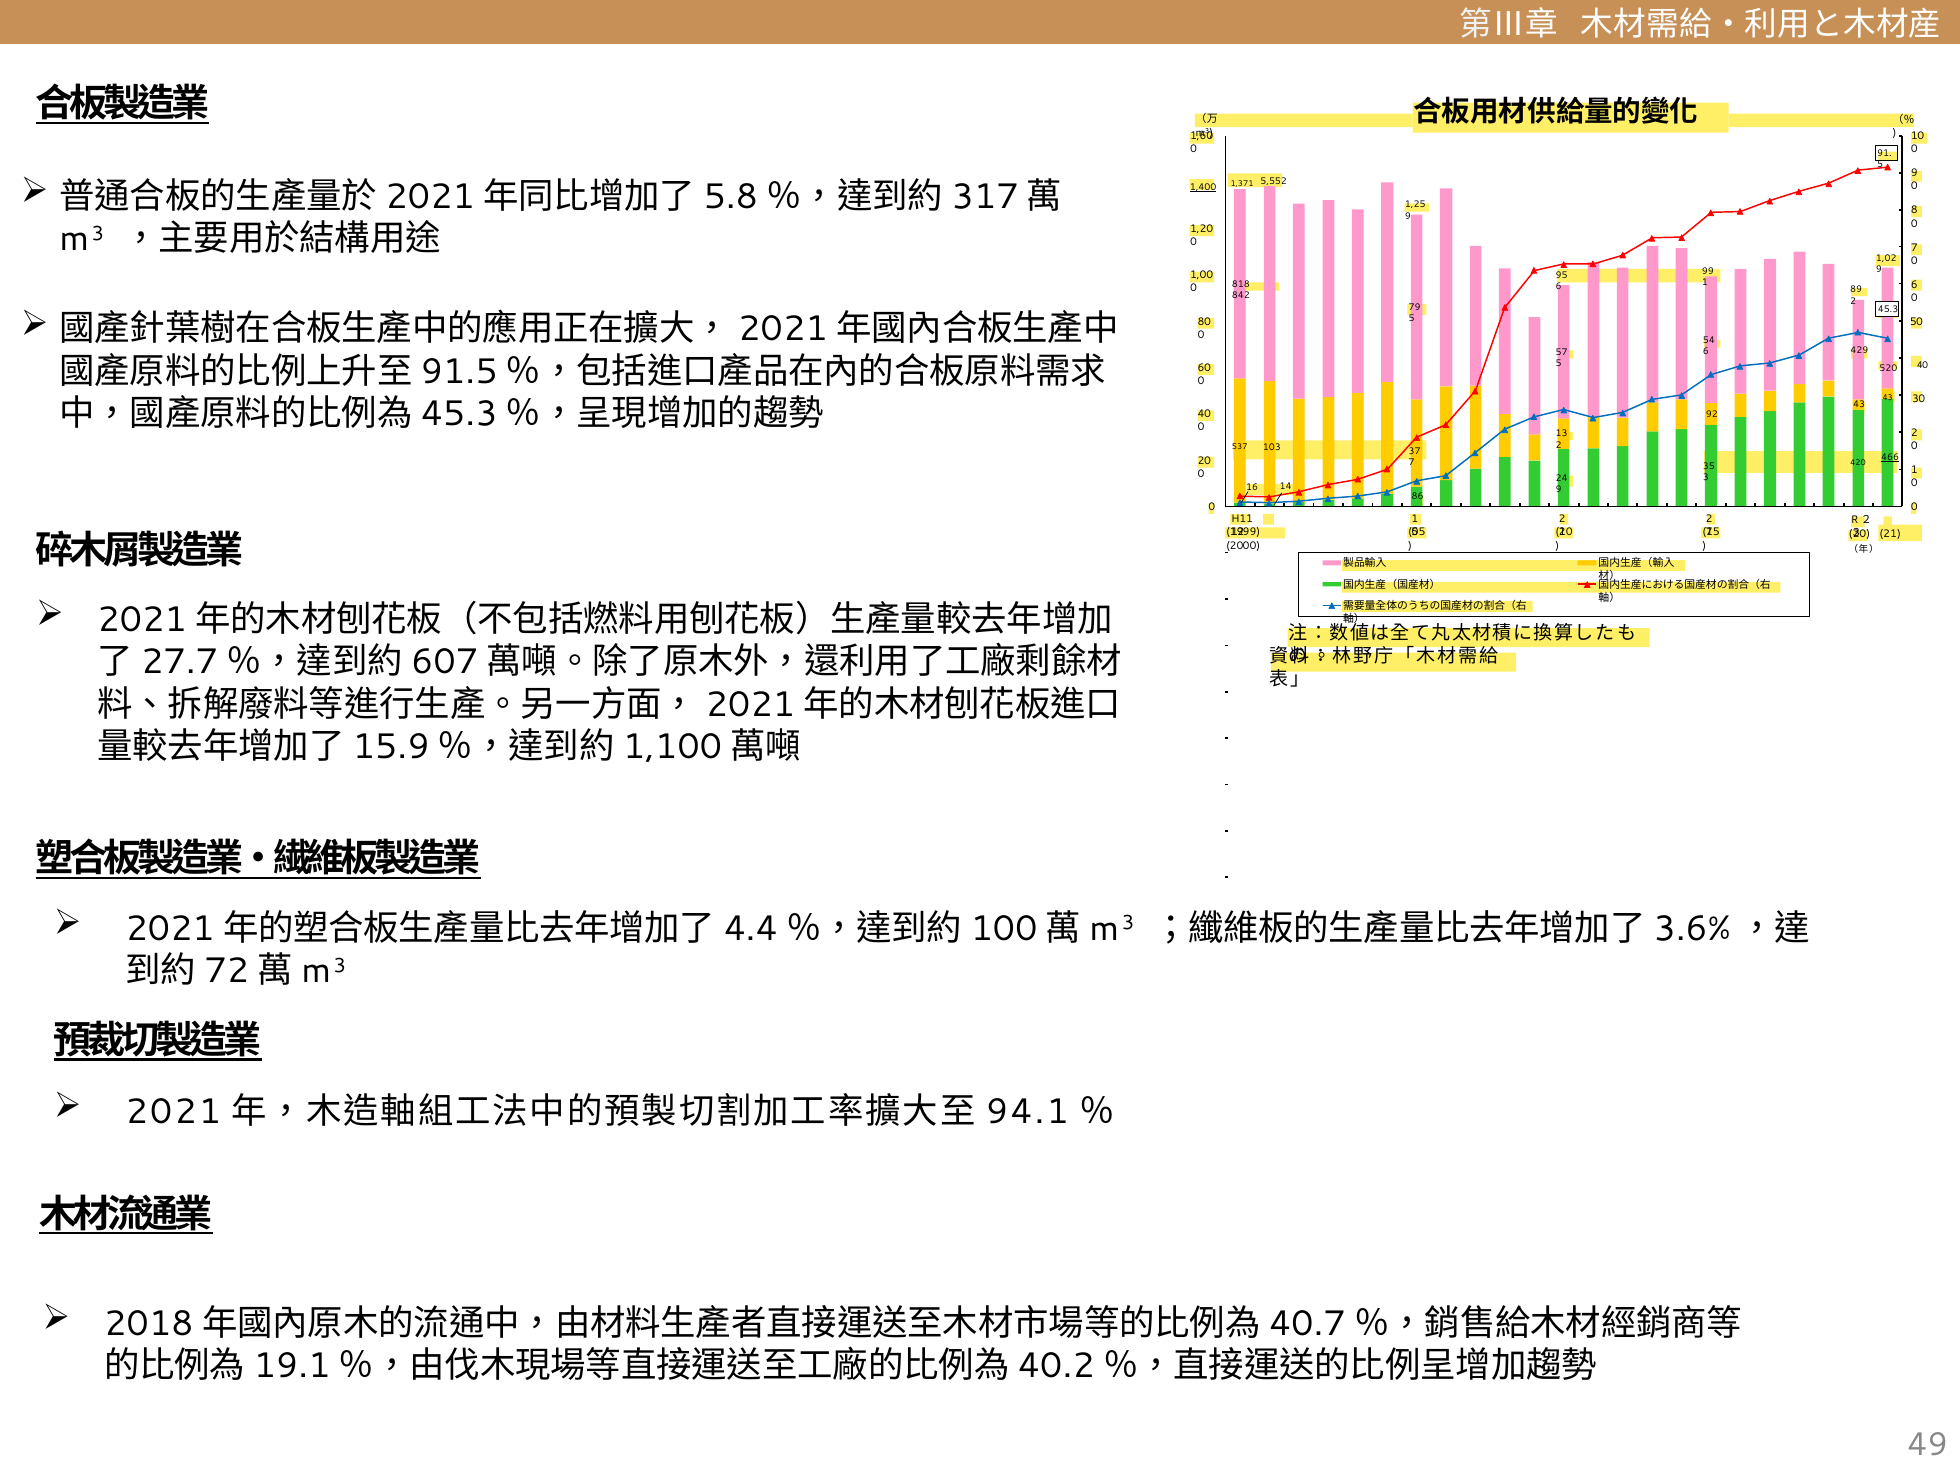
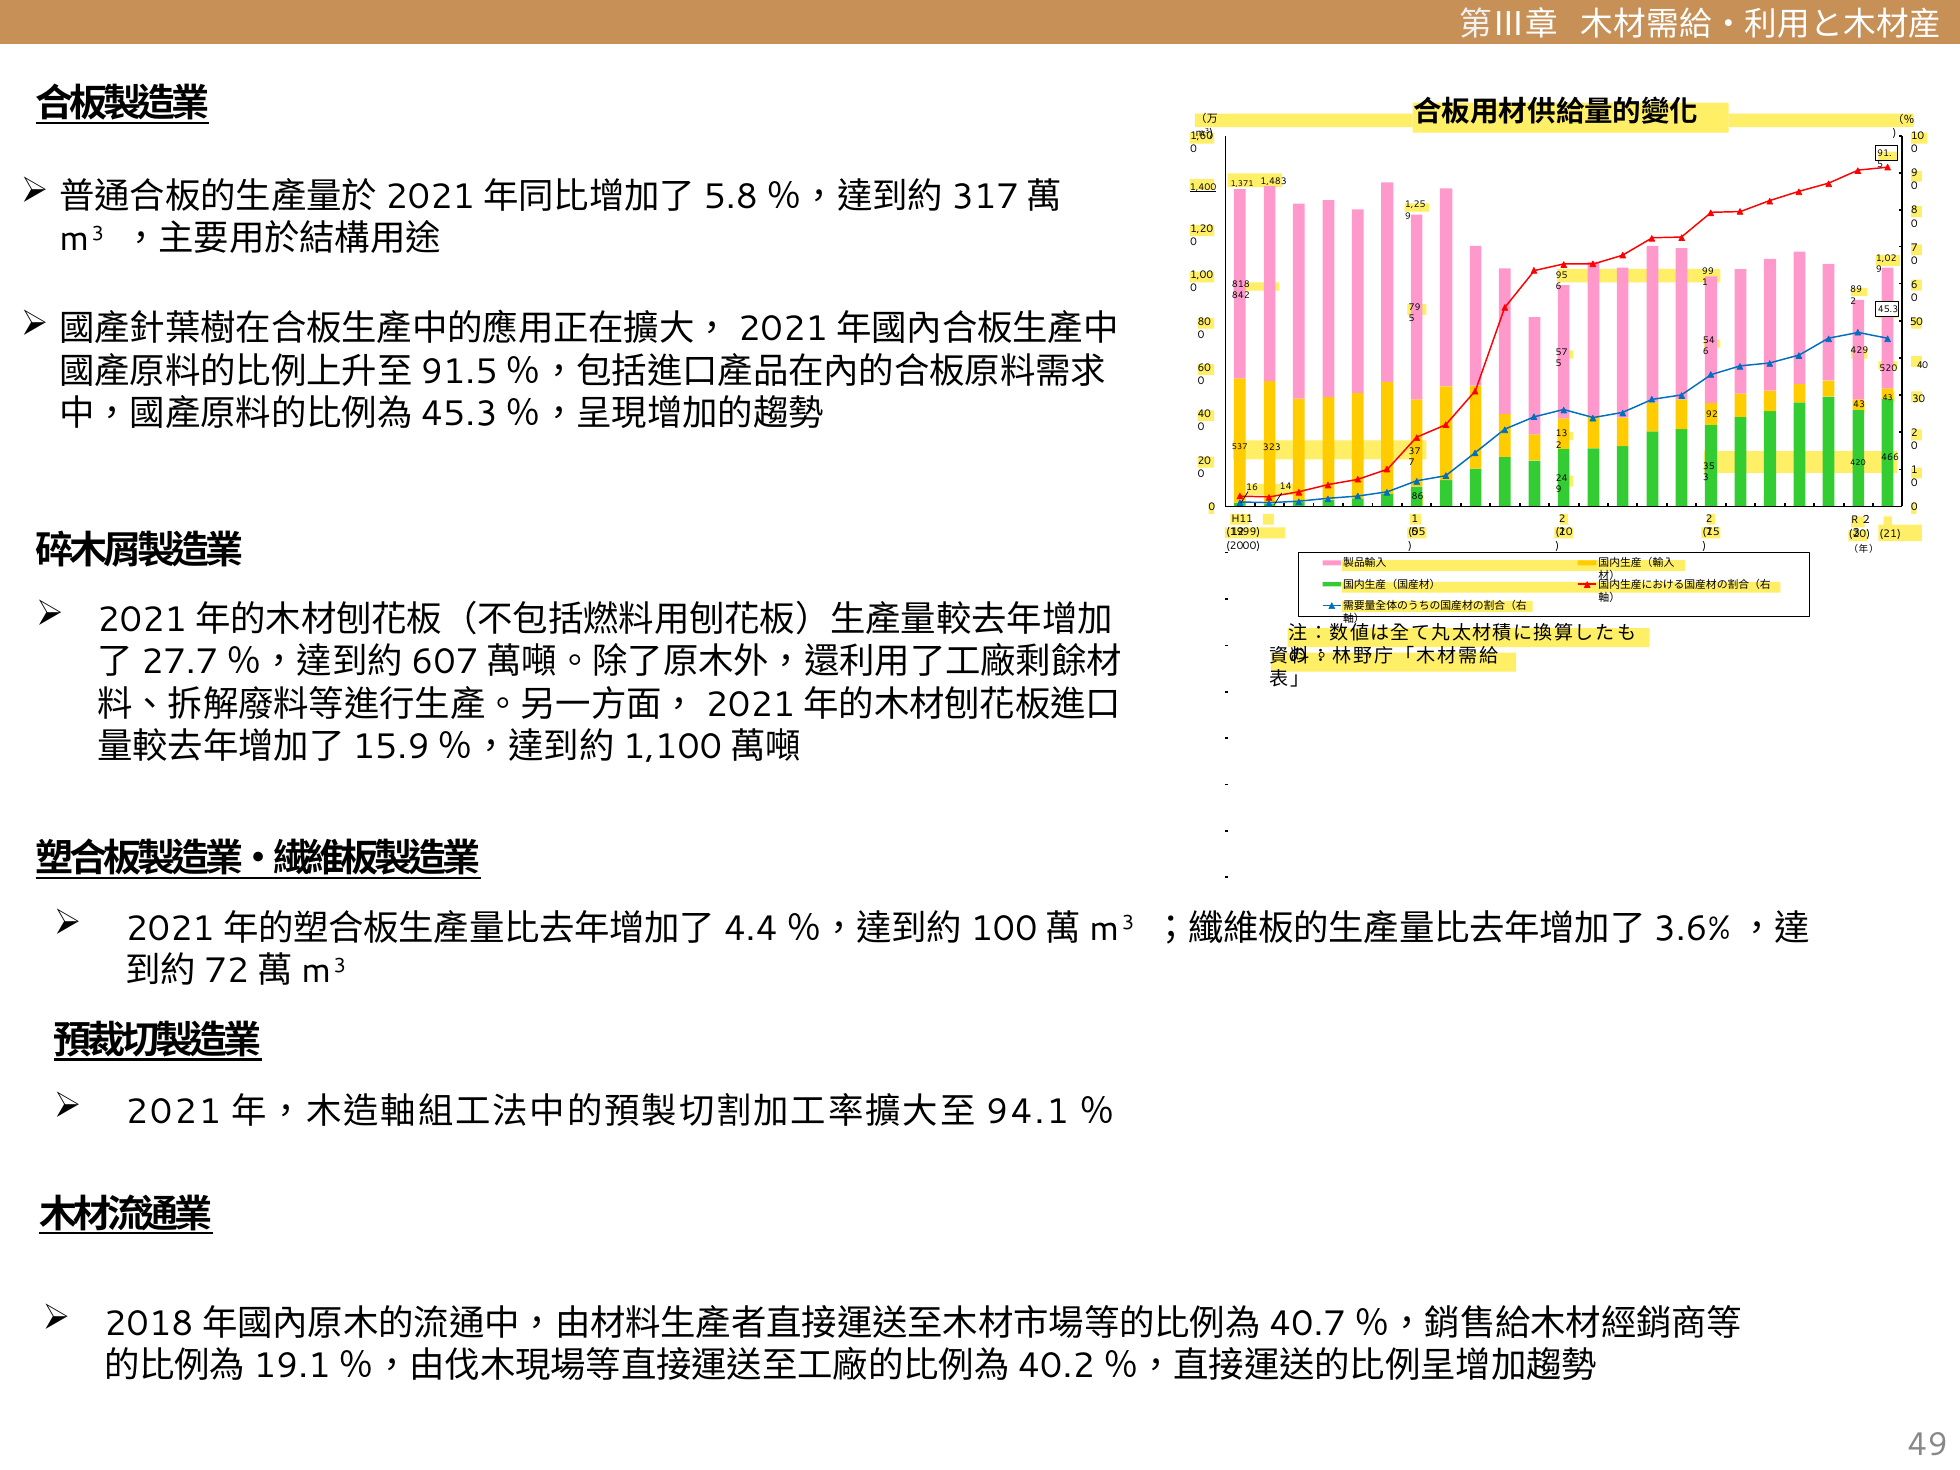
5,552: 5,552 -> 1,483 (1274, 182)
103: 103 -> 323 (1272, 447)
466 underline: present -> none (1890, 458)
